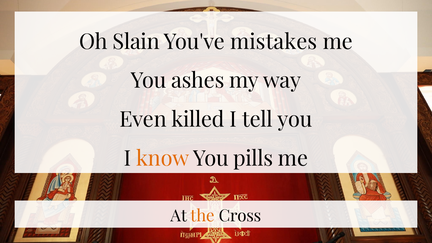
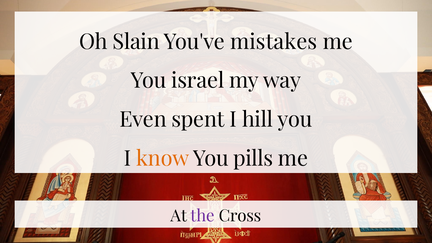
ashes: ashes -> israel (198, 81)
killed: killed -> spent (198, 120)
tell: tell -> hill (258, 120)
the colour: orange -> purple (203, 216)
